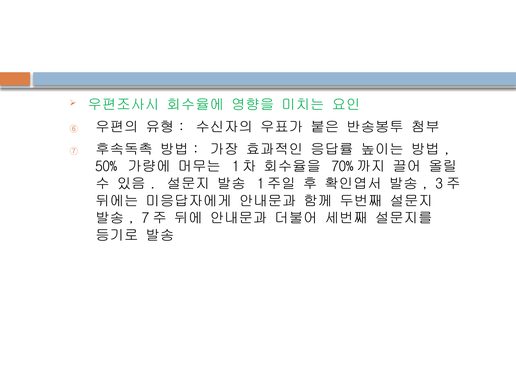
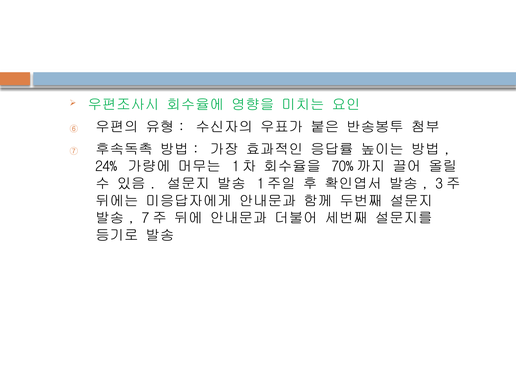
50%: 50% -> 24% (106, 167)
